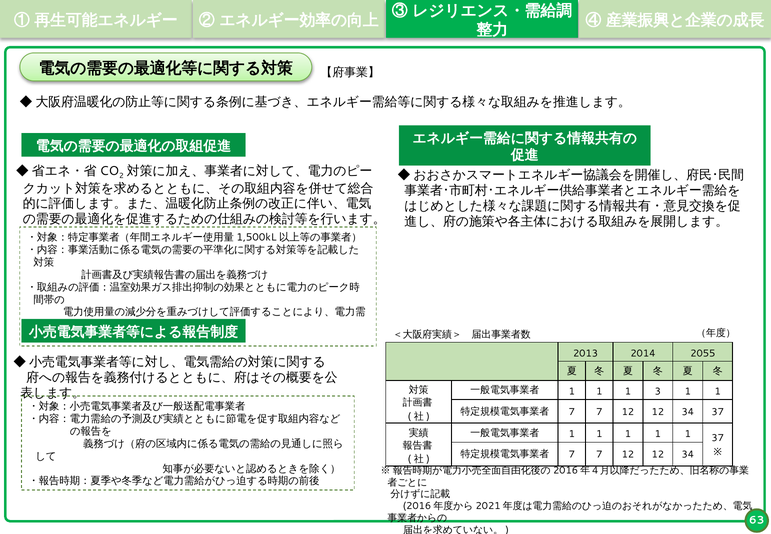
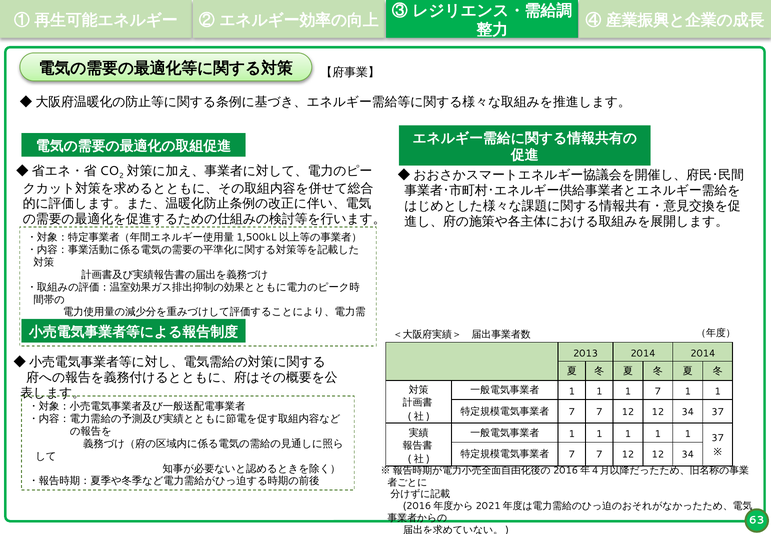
2014 2055: 2055 -> 2014 (703, 353)
1 3: 3 -> 7 (658, 391)
